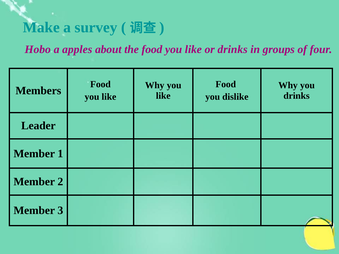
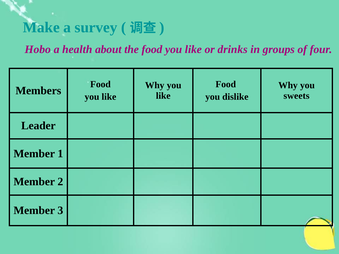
apples: apples -> health (77, 49)
drinks: drinks -> sweets (297, 96)
